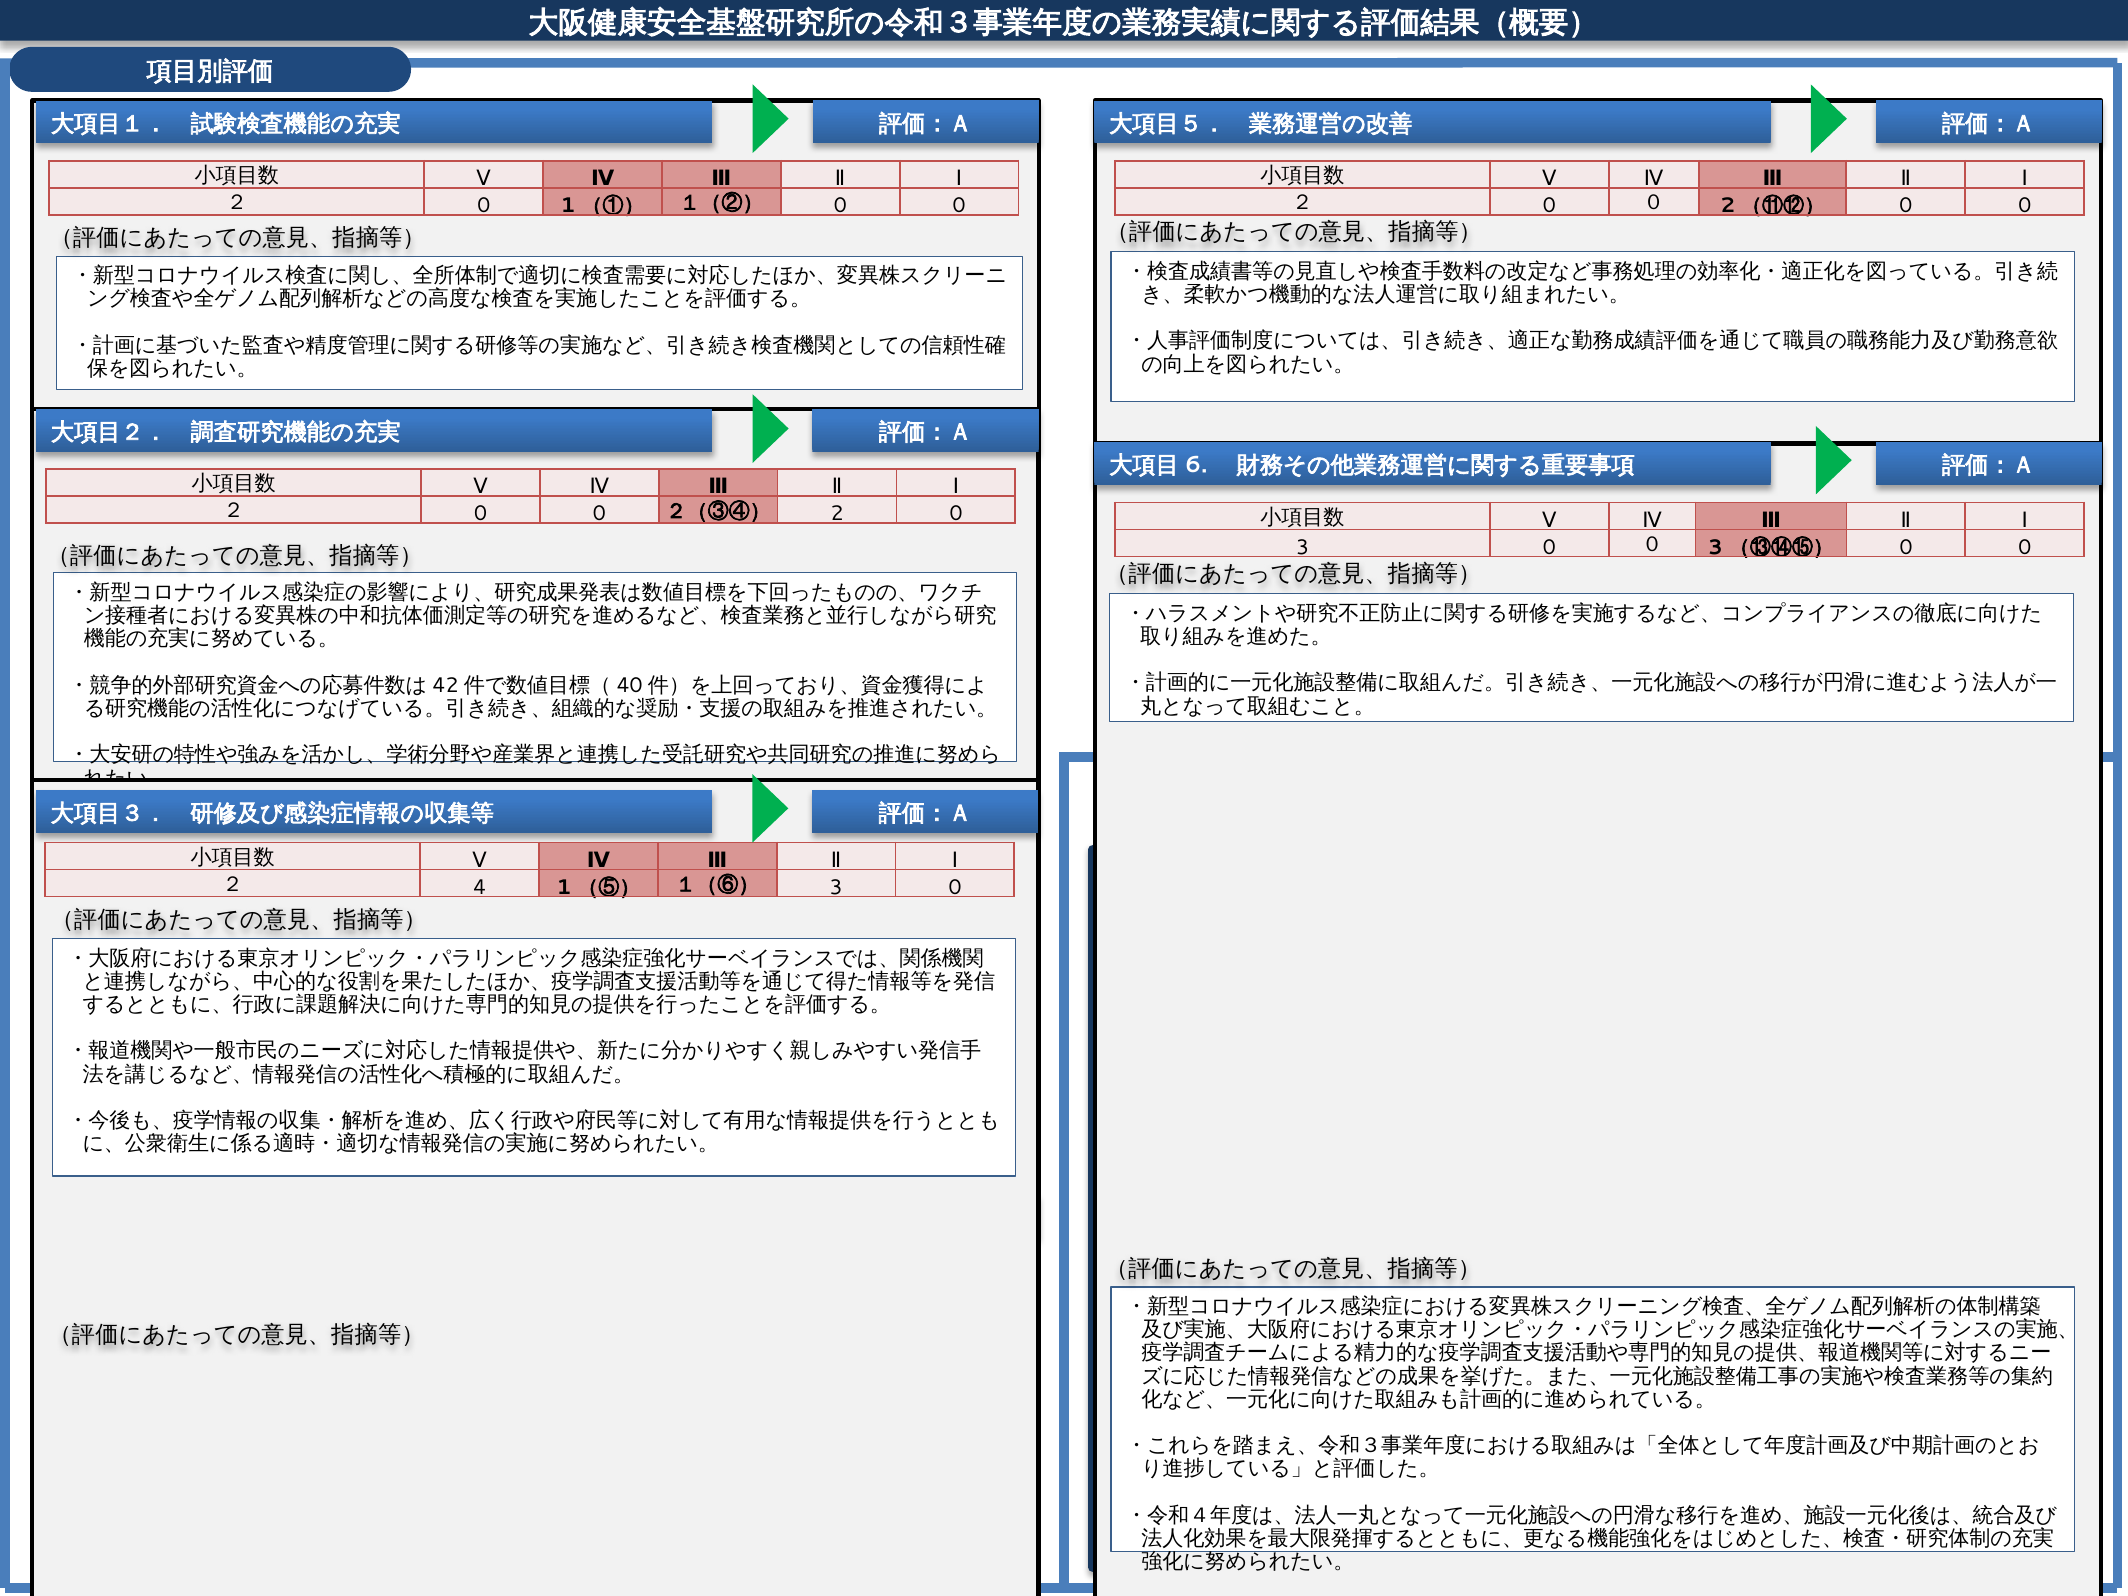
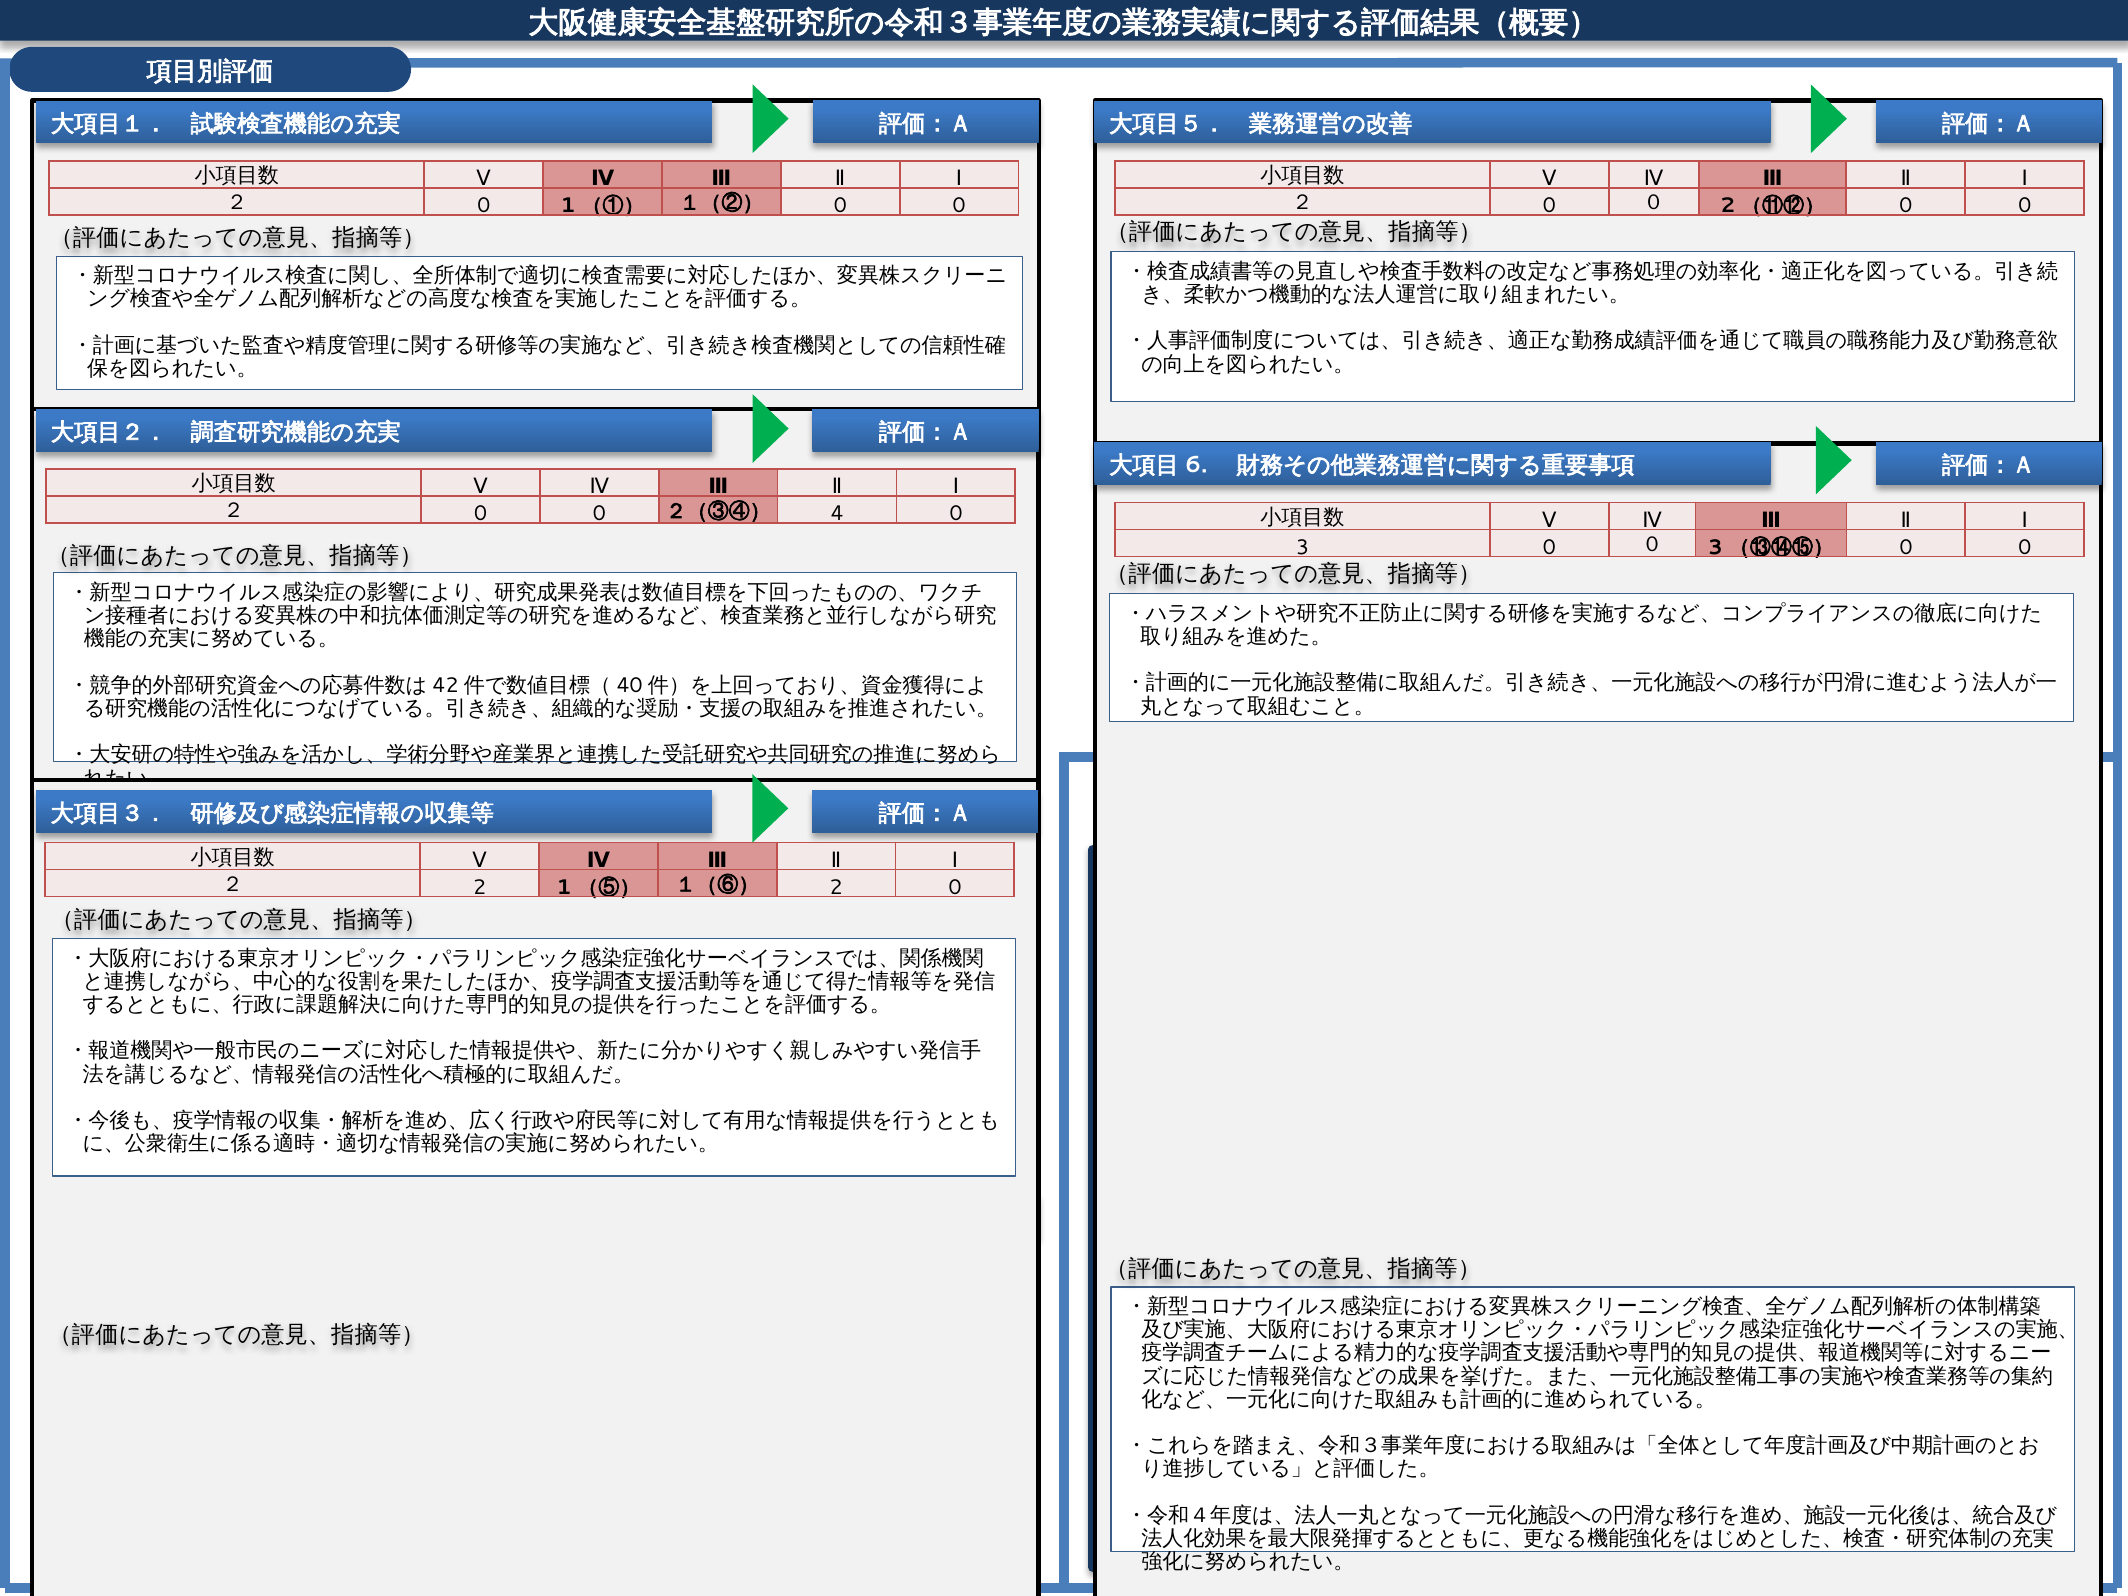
２（③④） 2: 2 -> 4 (837, 514)
２ 4: 4 -> 2 (480, 887)
１（⑥） 3: 3 -> 2 (836, 887)
